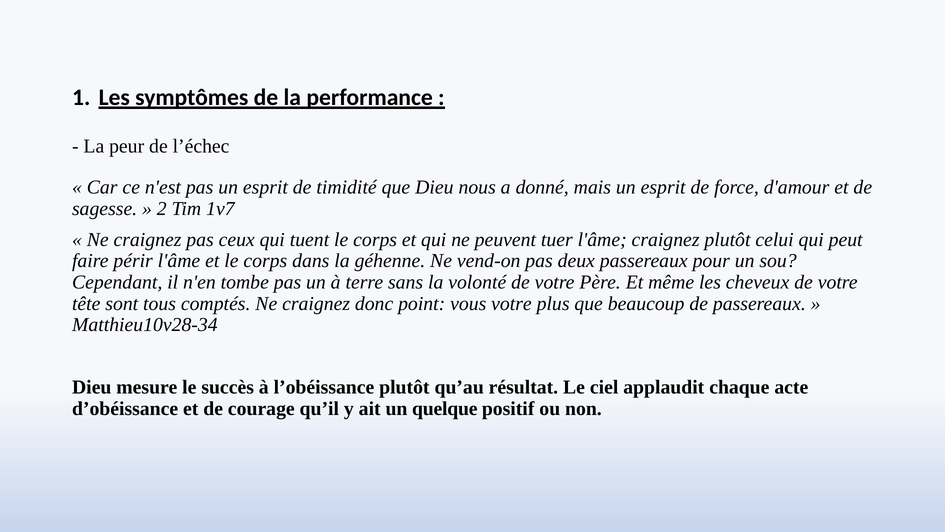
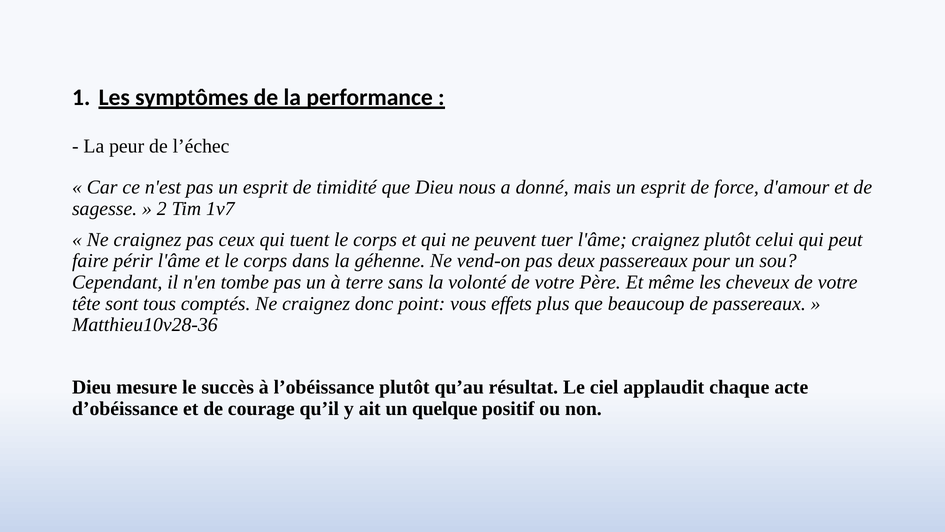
vous votre: votre -> effets (512, 303)
Matthieu10v28-34: Matthieu10v28-34 -> Matthieu10v28-36 (145, 325)
